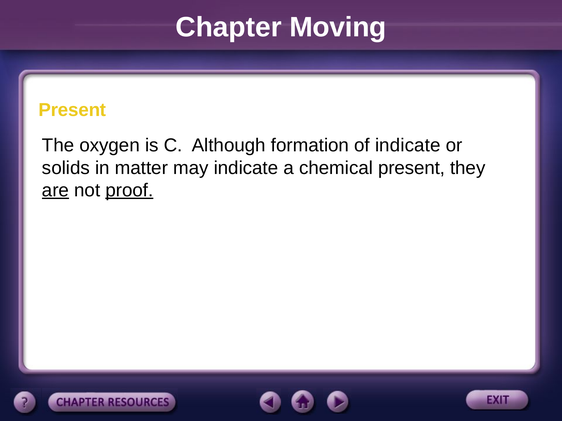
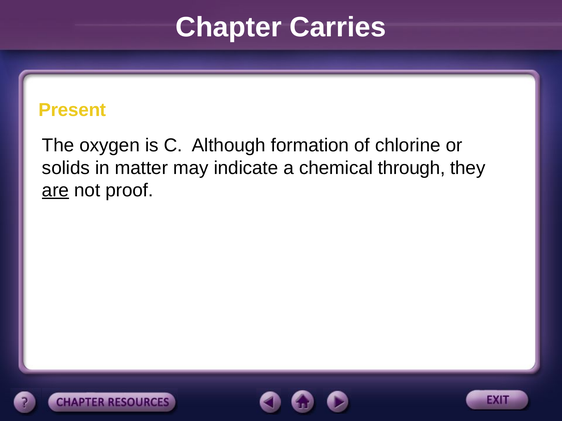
Moving: Moving -> Carries (338, 27)
of indicate: indicate -> chlorine (408, 146)
chemical present: present -> through (412, 168)
proof underline: present -> none (129, 191)
